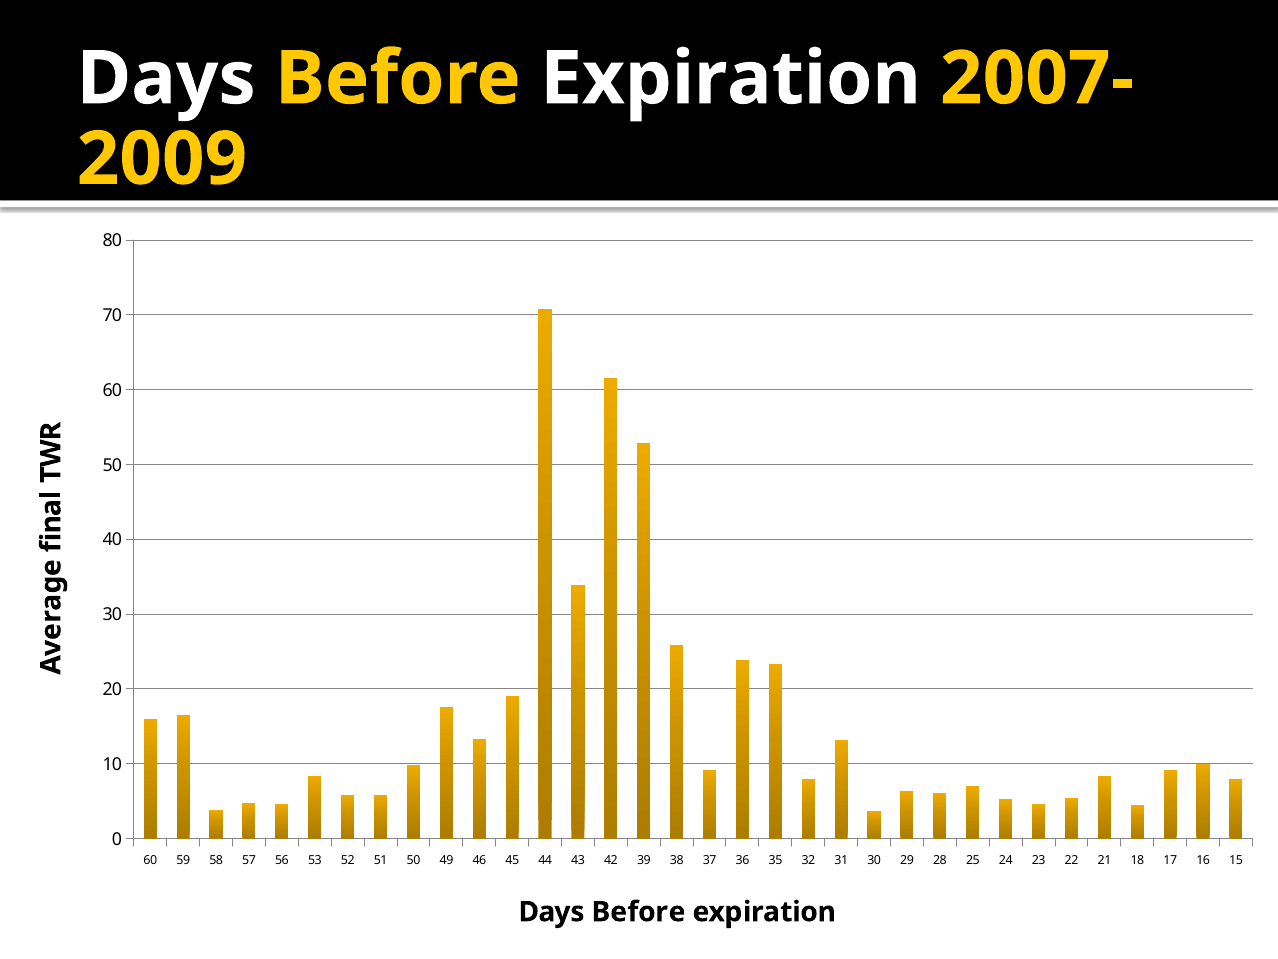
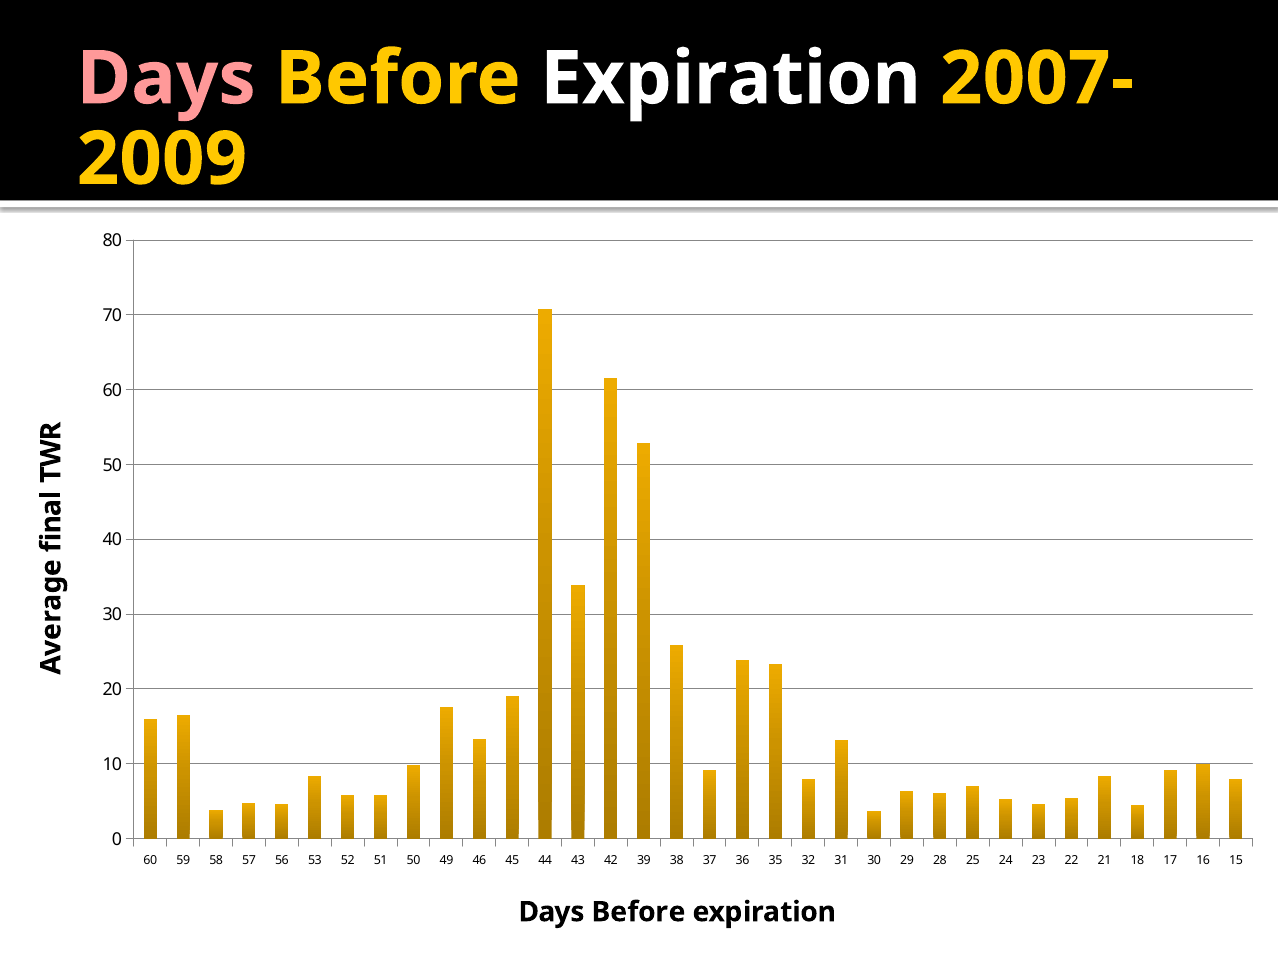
Days colour: white -> pink (166, 79)
